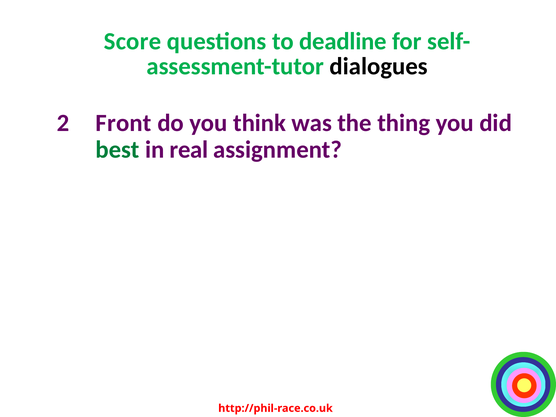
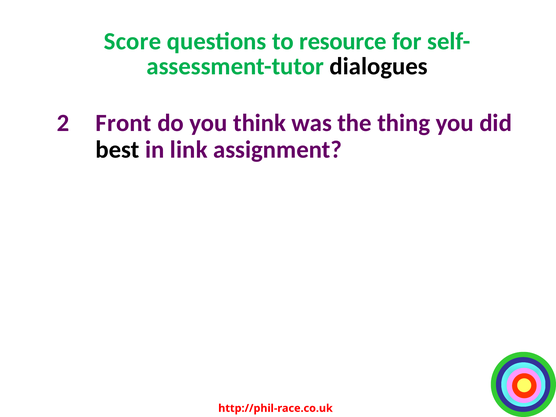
deadline: deadline -> resource (343, 41)
best colour: green -> black (118, 150)
real: real -> link (189, 150)
